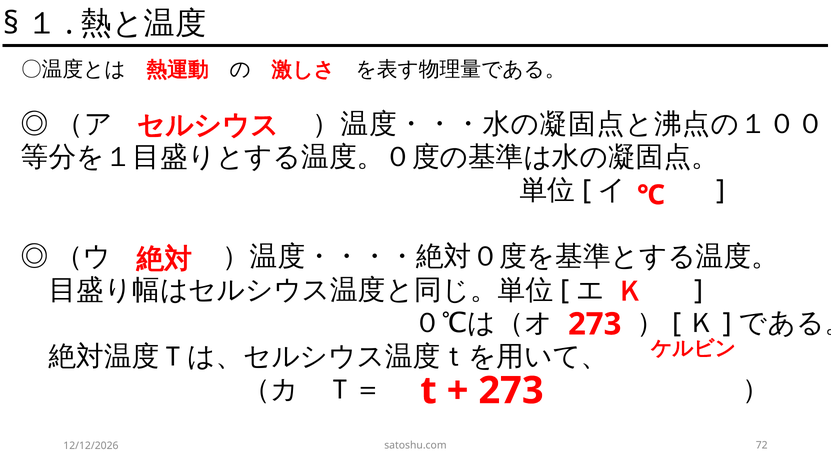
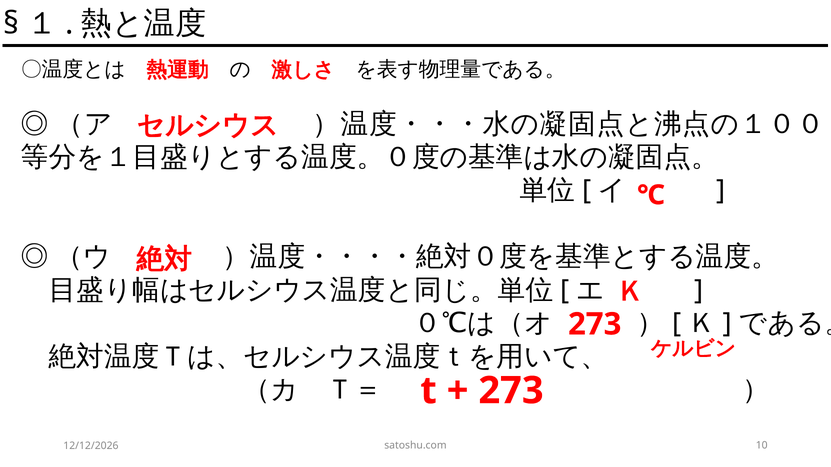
72: 72 -> 10 (762, 446)
